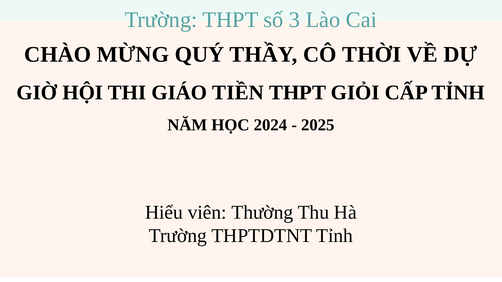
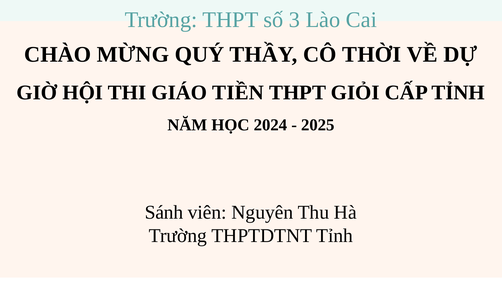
Hiểu: Hiểu -> Sánh (164, 213)
Thường: Thường -> Nguyên (262, 213)
